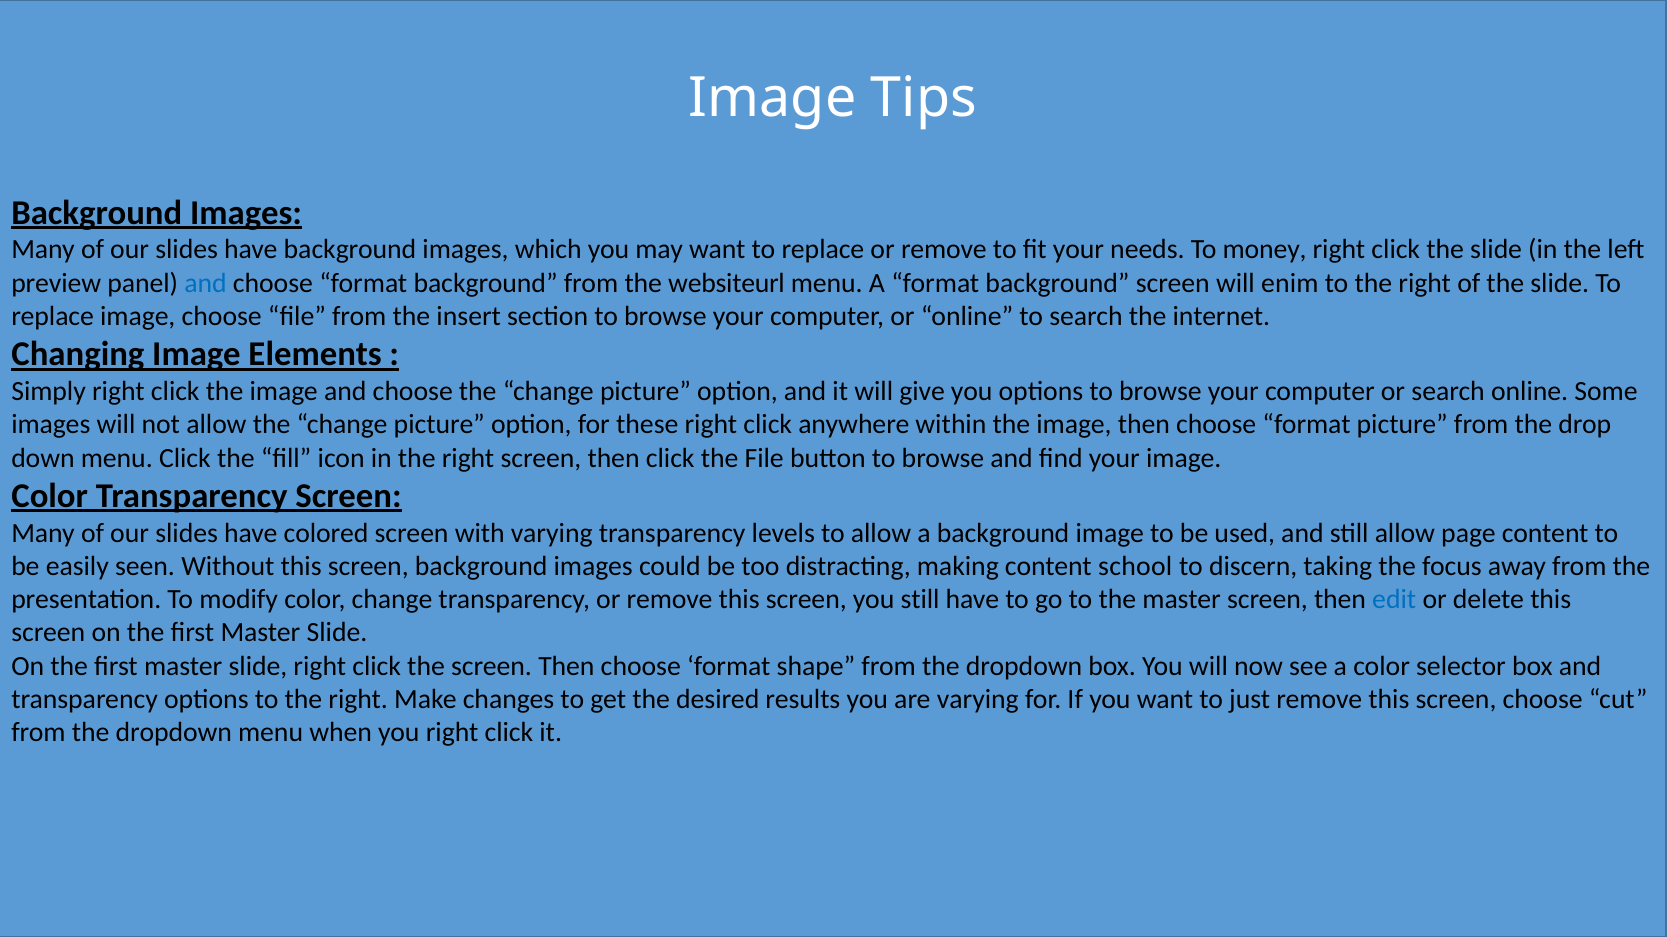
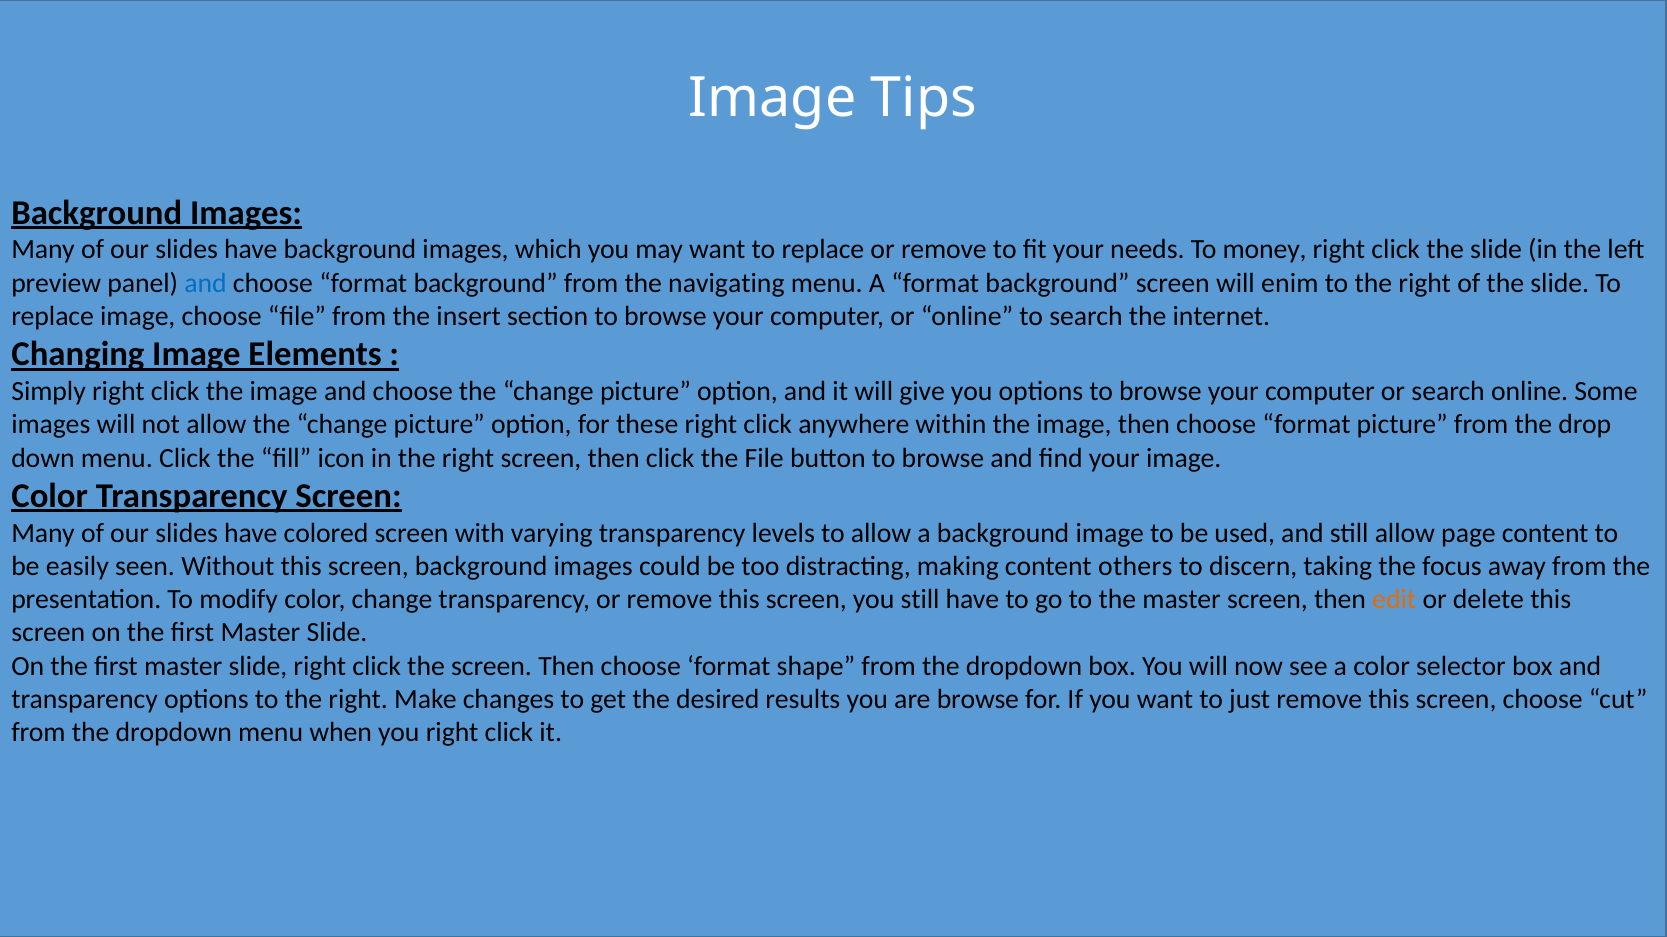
websiteurl: websiteurl -> navigating (726, 283)
school: school -> others (1135, 567)
edit colour: blue -> orange (1394, 600)
are varying: varying -> browse (978, 700)
